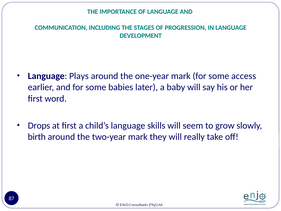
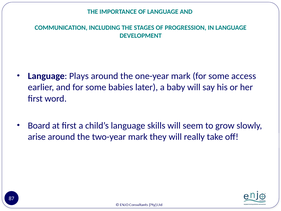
Drops: Drops -> Board (39, 125)
birth: birth -> arise (37, 137)
